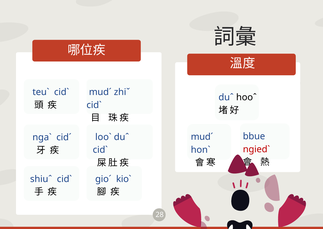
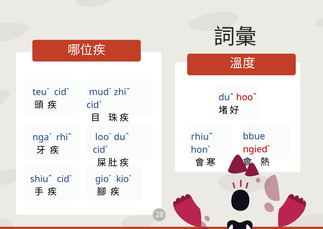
hooˆ colour: black -> red (246, 97)
mudˊ: mudˊ -> rhiuˇ (202, 137)
cidˊ: cidˊ -> rhiˆ (64, 137)
